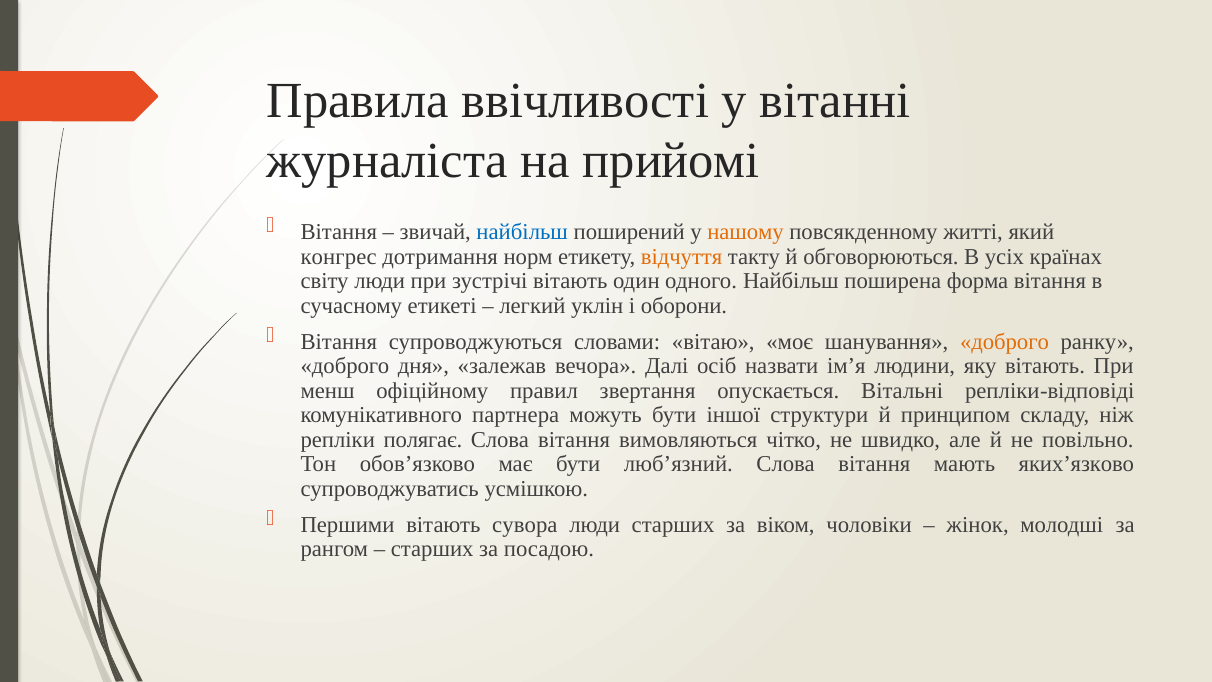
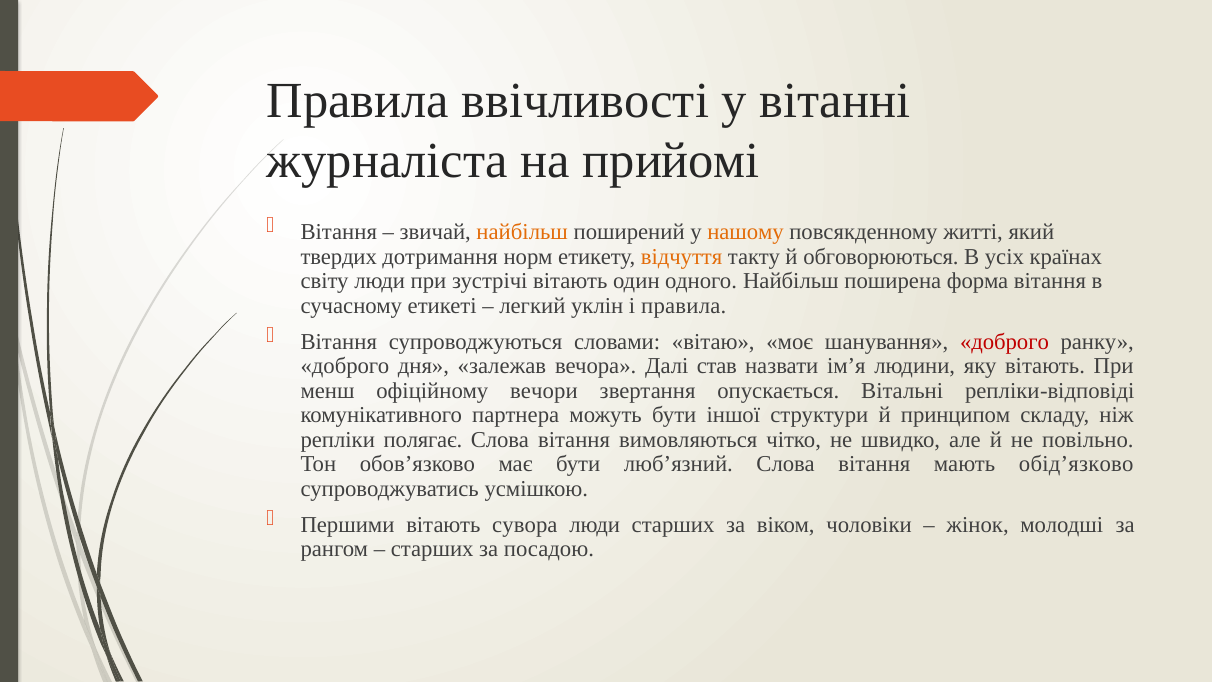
найбільш colour: blue -> orange (522, 232)
конгрес: конгрес -> твердих (339, 256)
і оборони: оборони -> правила (684, 306)
доброго colour: orange -> red (1005, 341)
осіб: осіб -> став (717, 366)
правил: правил -> вечори (544, 391)
яких’язково: яких’язково -> обід’язково (1076, 464)
